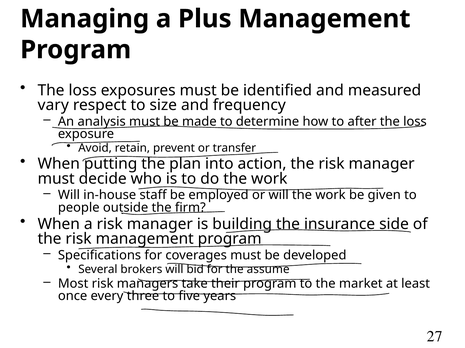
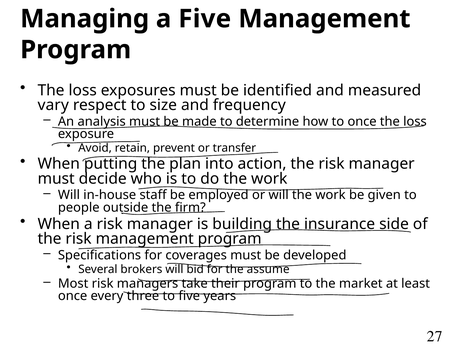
a Plus: Plus -> Five (205, 19)
to after: after -> once (362, 122)
